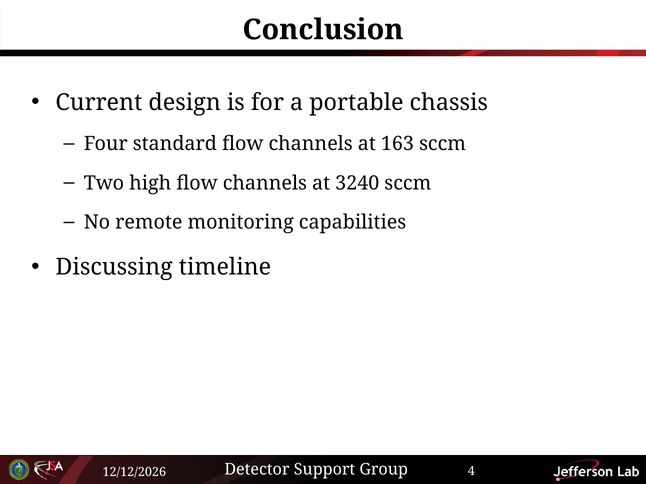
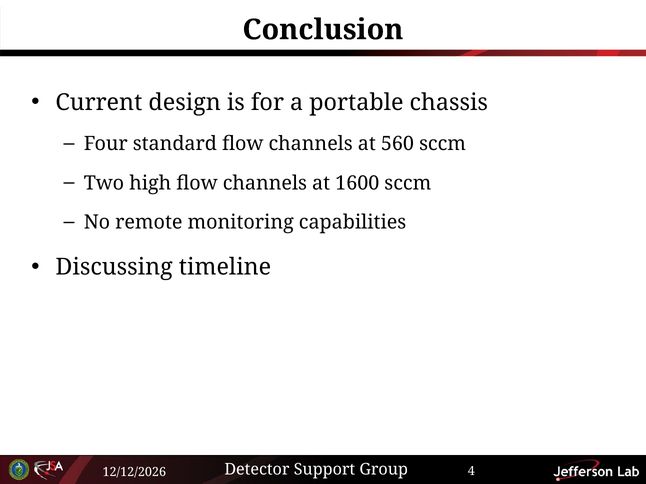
163: 163 -> 560 (397, 144)
3240: 3240 -> 1600 (357, 183)
